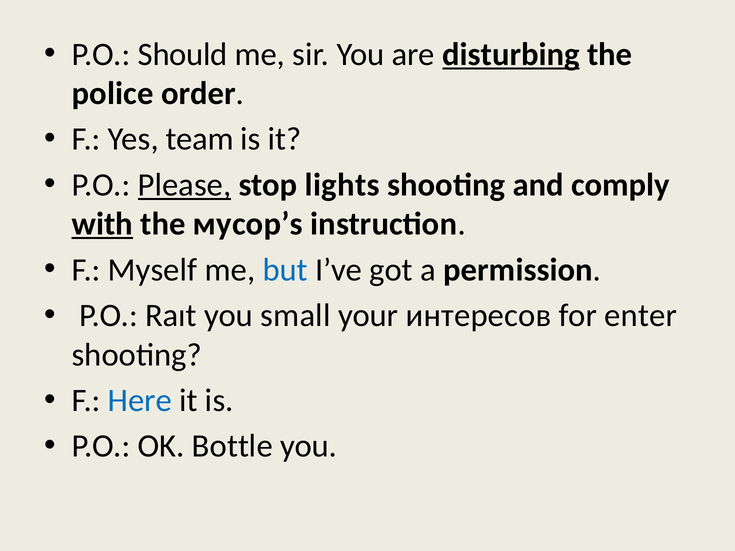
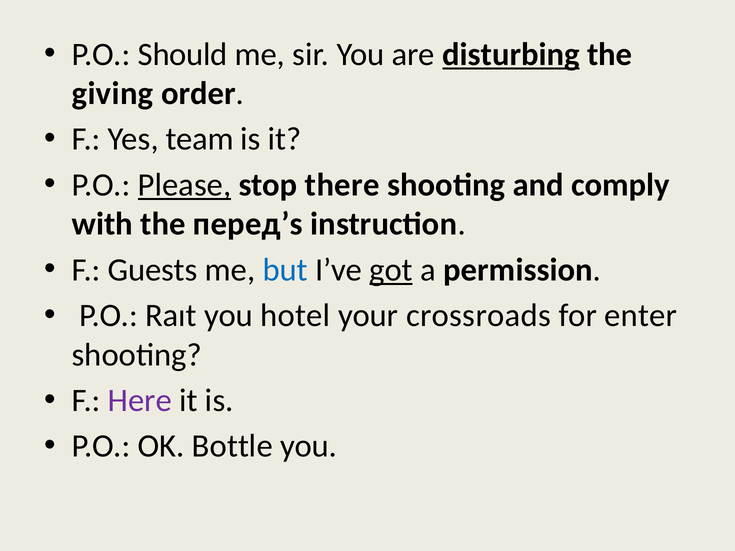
police: police -> giving (113, 93)
lights: lights -> there (342, 185)
with underline: present -> none (102, 224)
мусор’s: мусор’s -> перед’s (248, 224)
Myself: Myself -> Guests (153, 270)
got underline: none -> present (391, 270)
small: small -> hotel (295, 316)
интересов: интересов -> crossroads (479, 316)
Here colour: blue -> purple (140, 401)
